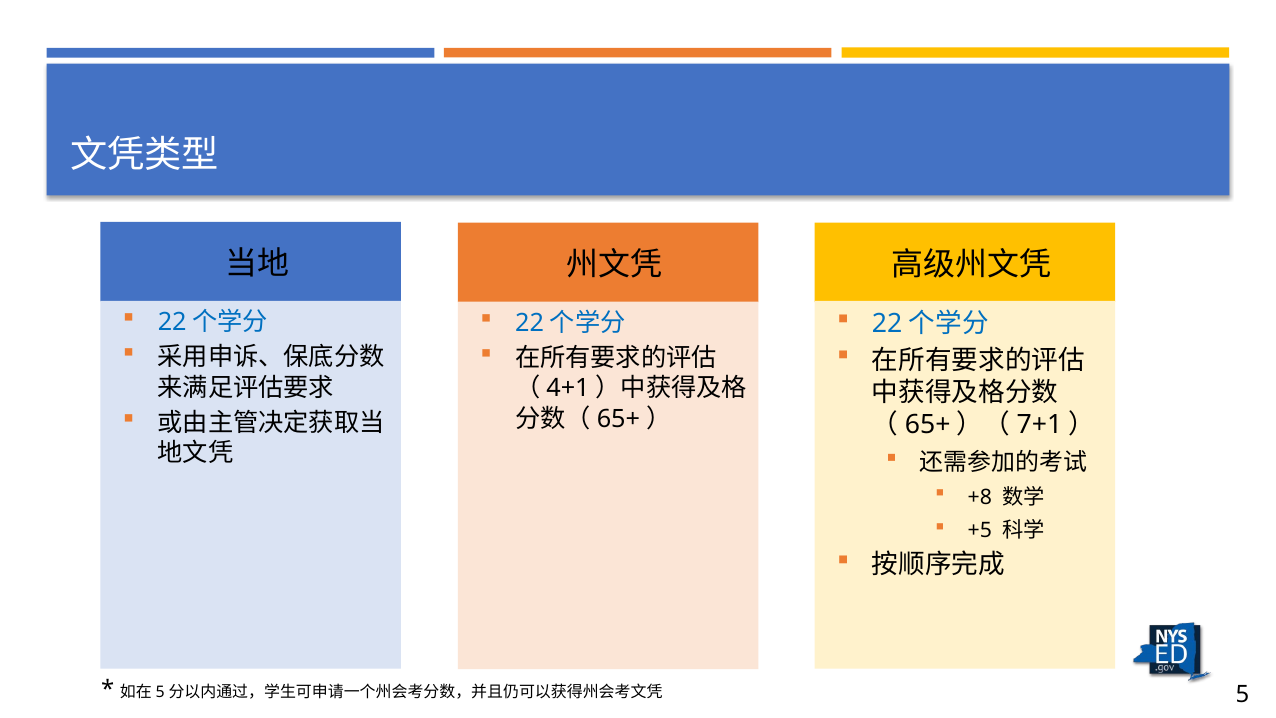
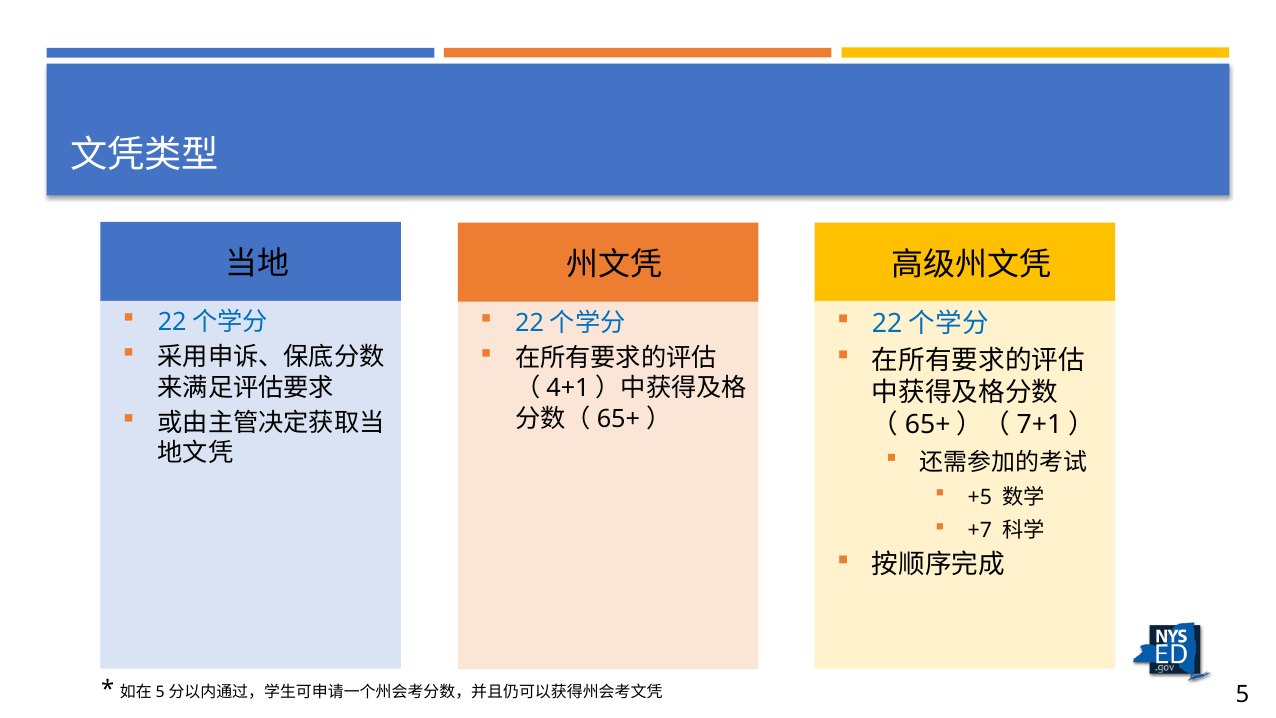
+8: +8 -> +5 (980, 497)
+5: +5 -> +7 (980, 531)
